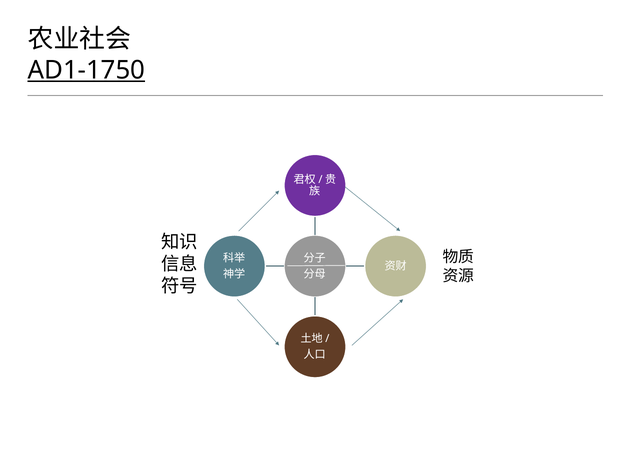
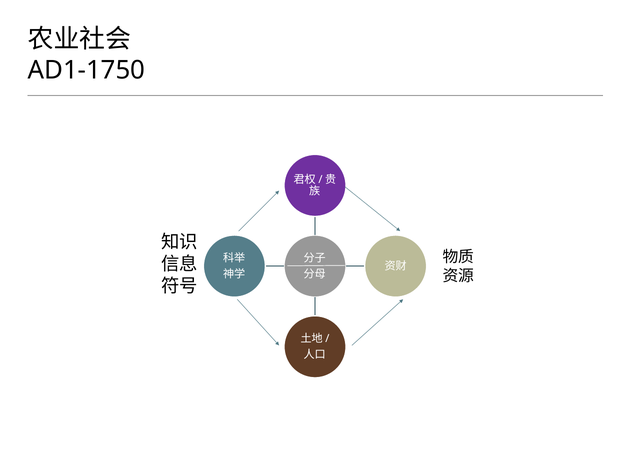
AD1-1750 underline: present -> none (86, 70)
